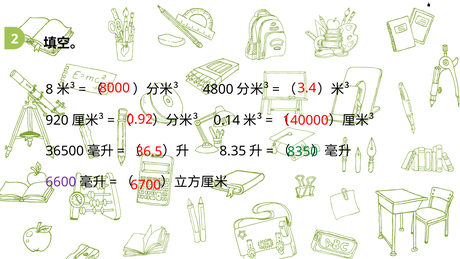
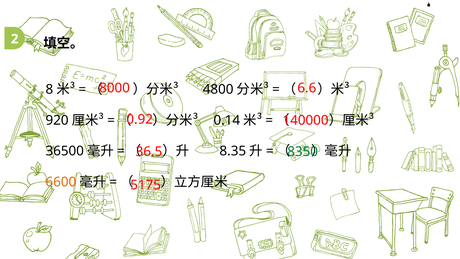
3.4: 3.4 -> 6.6 (307, 88)
6600 colour: purple -> orange (61, 182)
6700: 6700 -> 5175 (146, 185)
